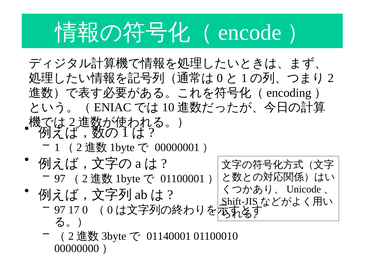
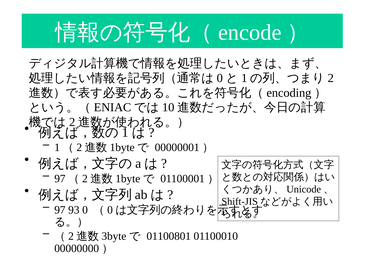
17: 17 -> 93 (74, 210)
01140001: 01140001 -> 01100801 (169, 236)
